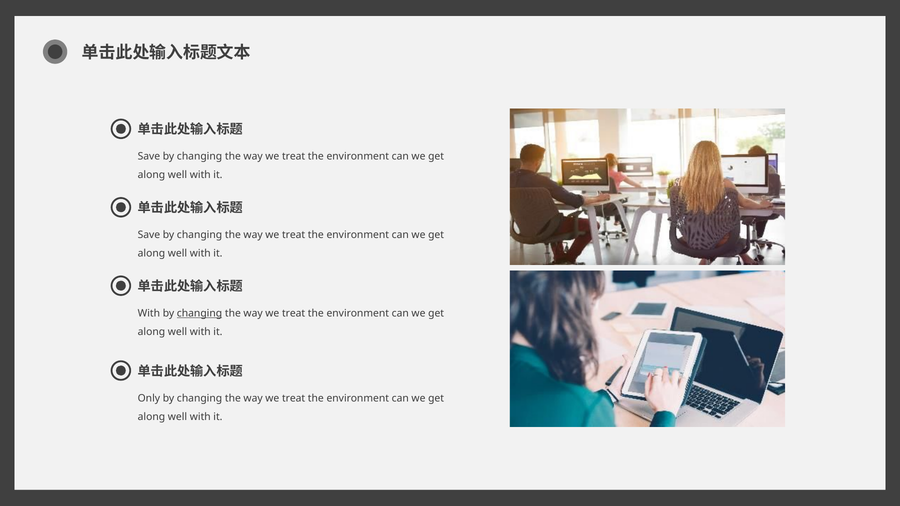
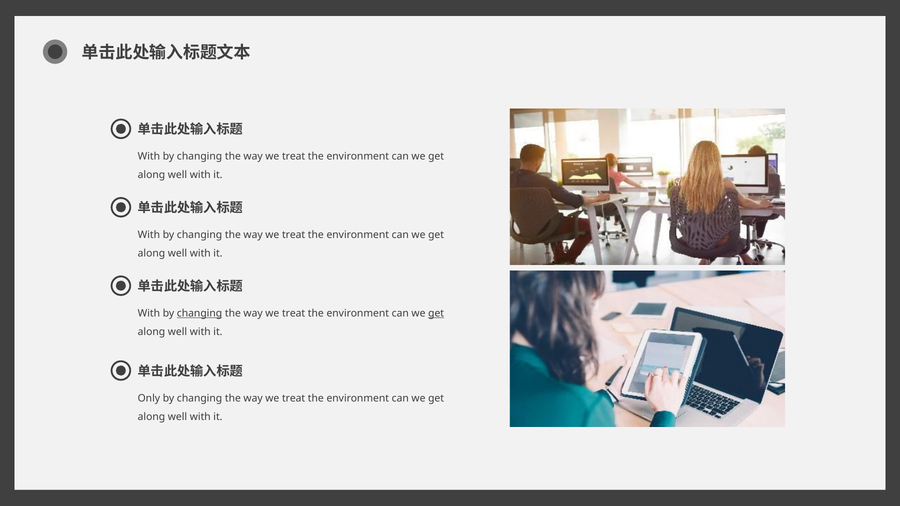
Save: Save -> With (149, 157)
Save: Save -> With (149, 235)
get underline: none -> present (436, 314)
